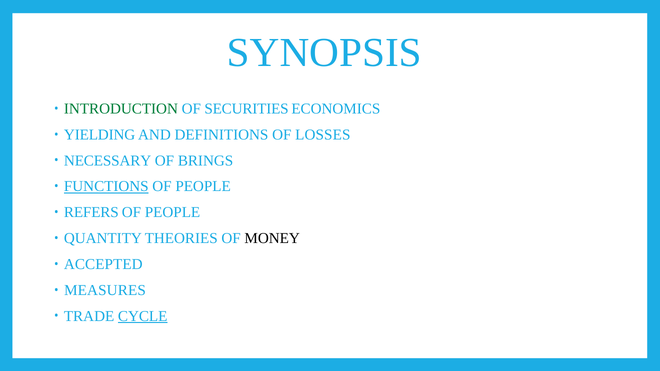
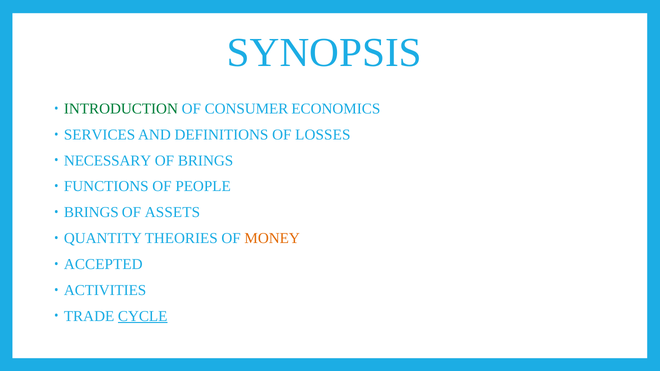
SECURITIES: SECURITIES -> CONSUMER (246, 109)
YIELDING: YIELDING -> SERVICES (100, 135)
FUNCTIONS underline: present -> none (106, 187)
REFERS: REFERS -> BRINGS (91, 213)
PEOPLE: PEOPLE -> ASSETS (172, 213)
MONEY colour: black -> orange (272, 239)
MEASURES: MEASURES -> ACTIVITIES (105, 290)
